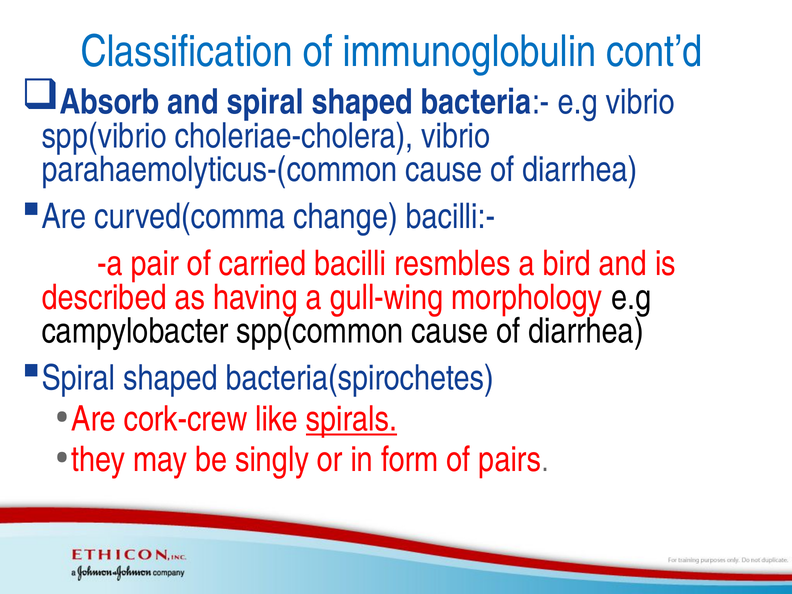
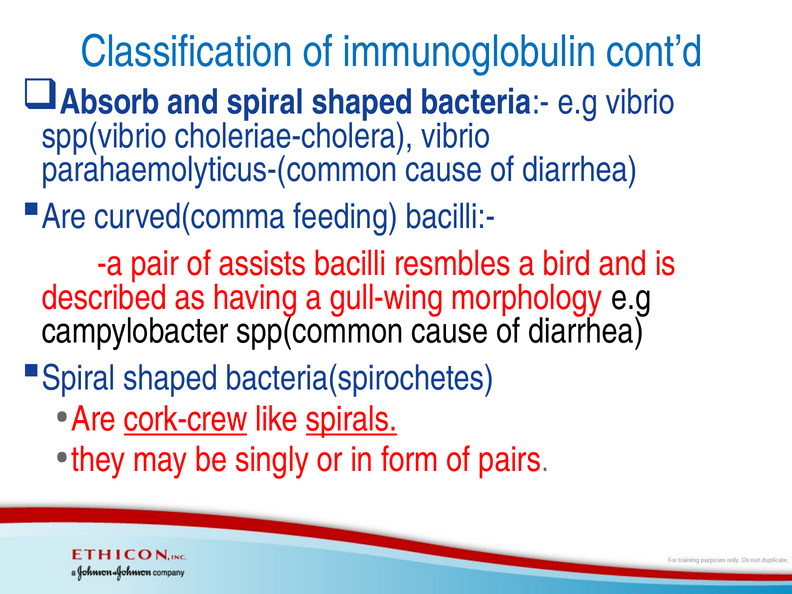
change: change -> feeding (346, 217)
carried: carried -> assists (263, 264)
cork-crew underline: none -> present (186, 419)
